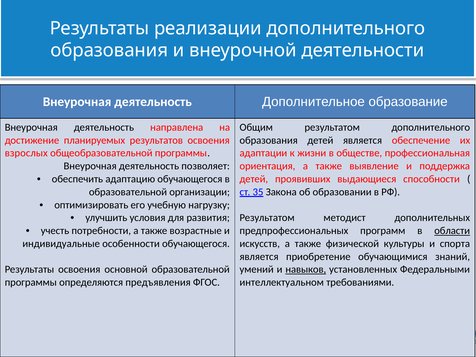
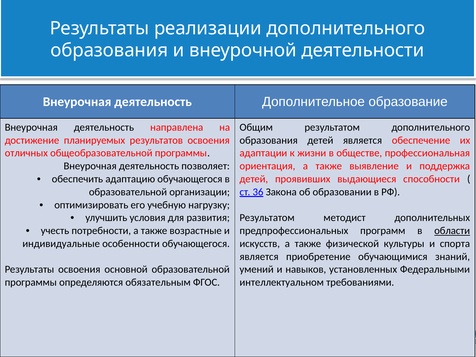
взрослых: взрослых -> отличных (26, 153)
35: 35 -> 36 (258, 192)
навыков underline: present -> none (306, 270)
предъявления: предъявления -> обязательным (158, 282)
